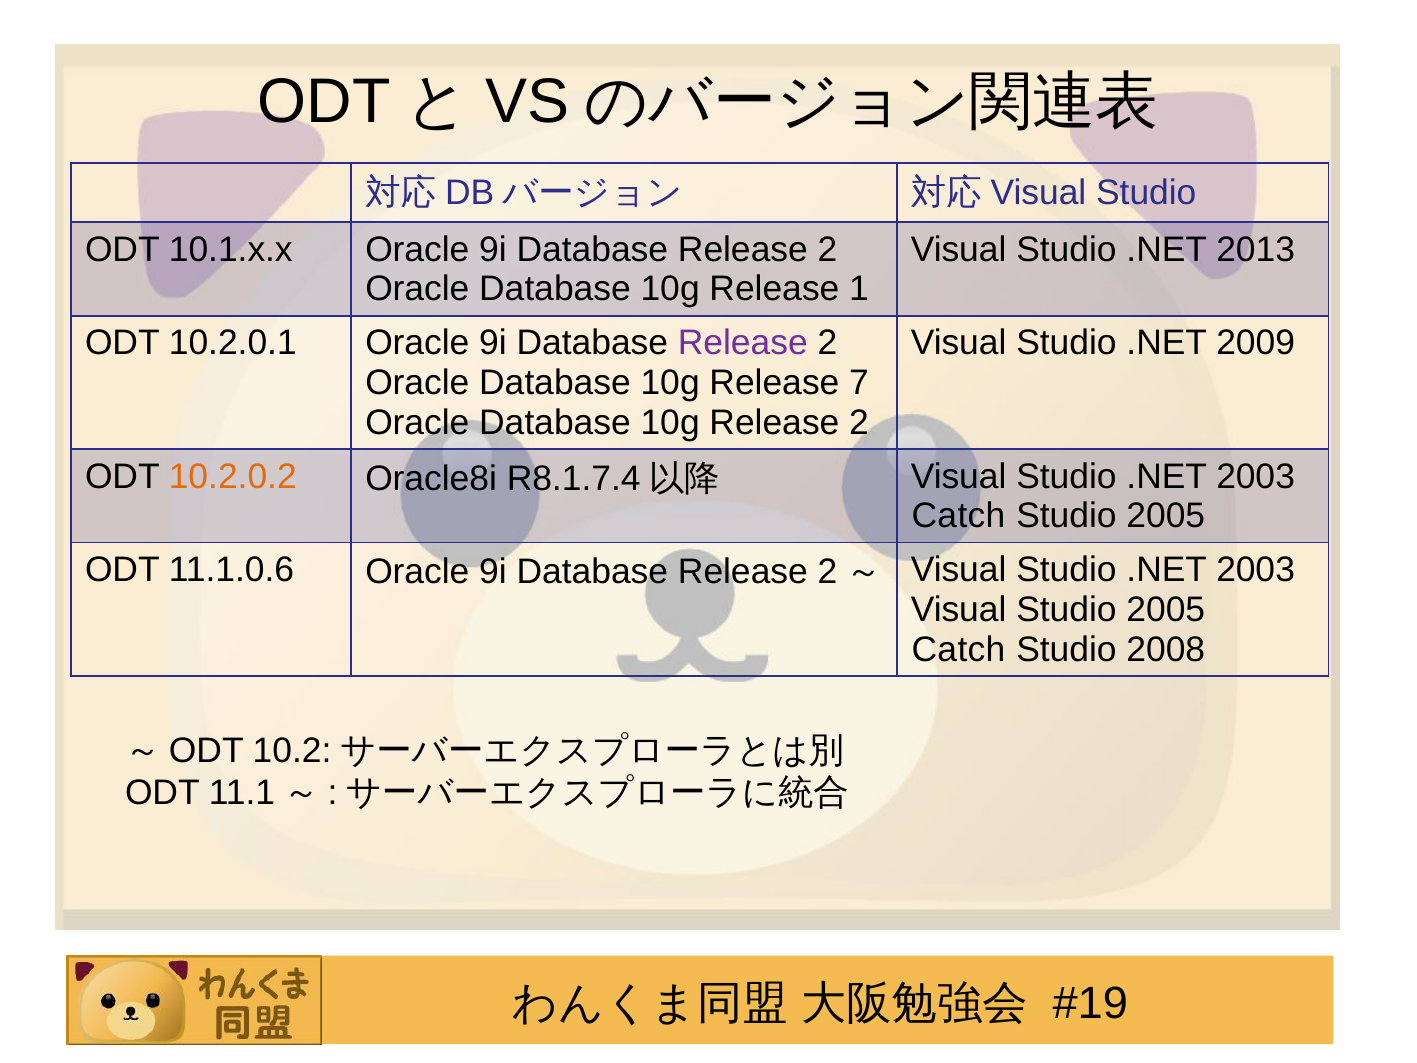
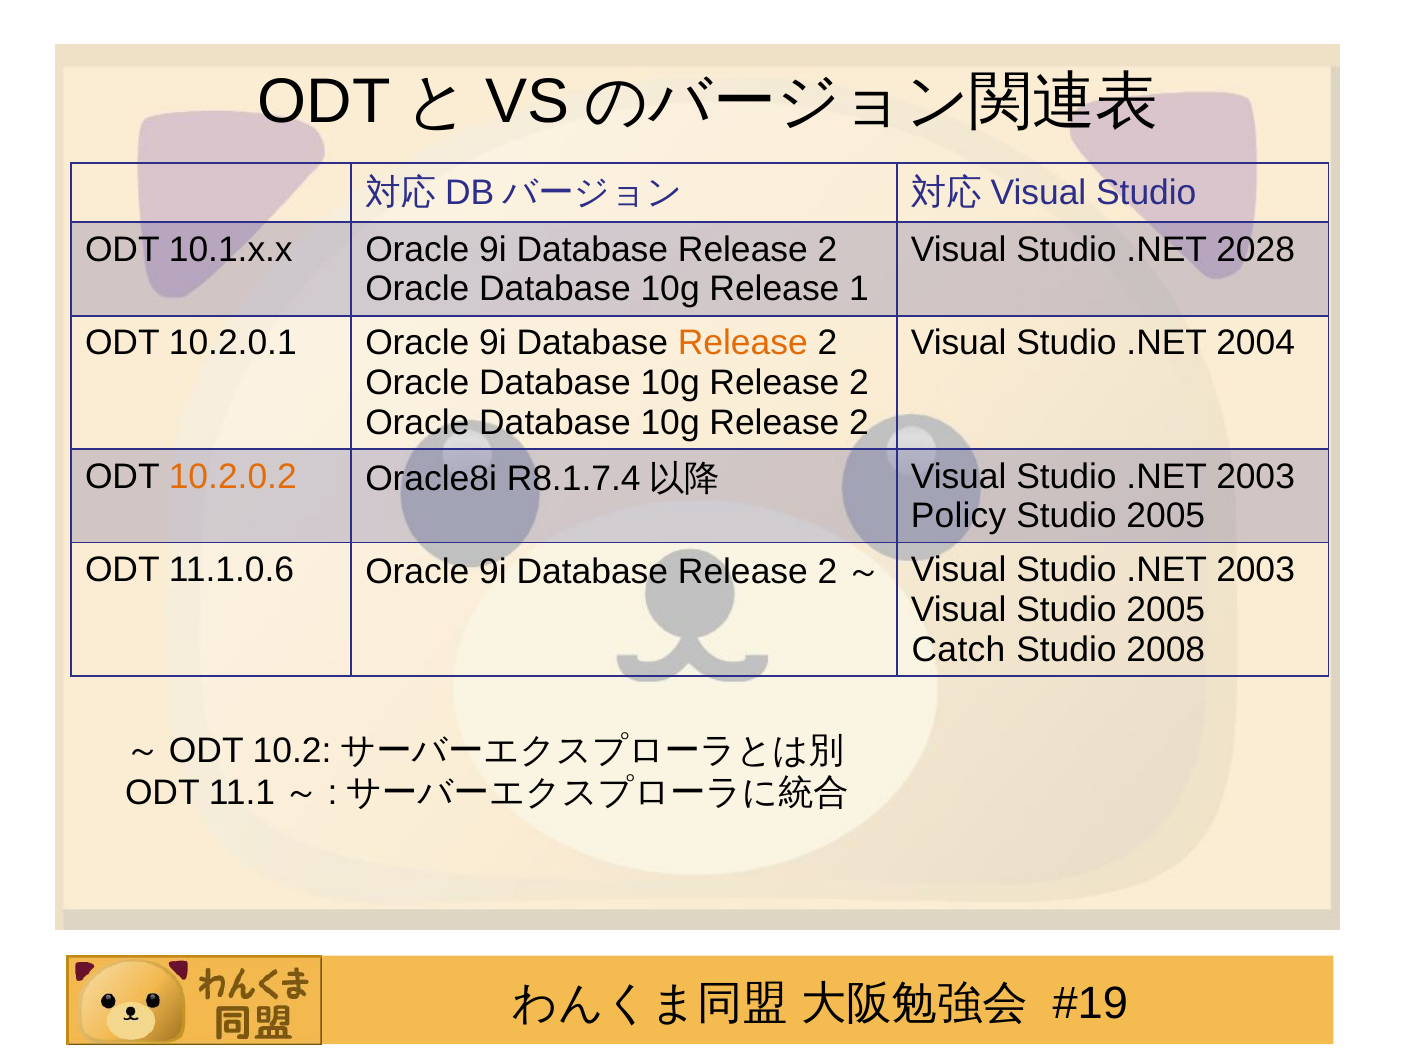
2013: 2013 -> 2028 (1256, 250)
Release colour: purple -> orange (743, 343)
2009: 2009 -> 2004 (1256, 343)
7: 7 -> 2 (859, 383)
Catch: Catch -> Policy (959, 516)
